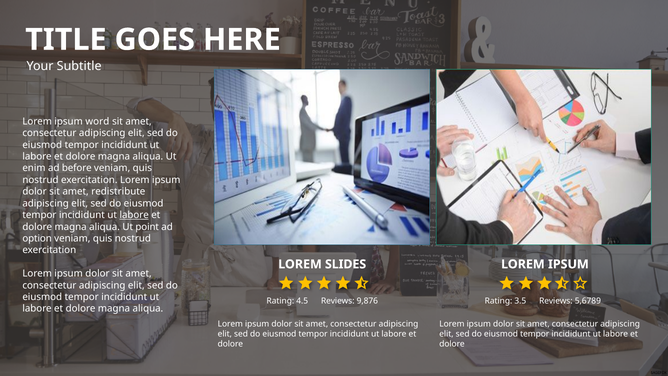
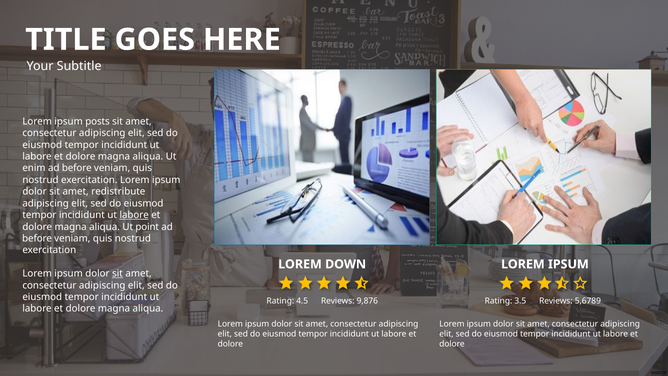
word: word -> posts (98, 121)
option: option -> before (37, 238)
SLIDES: SLIDES -> DOWN (346, 264)
sit underline: none -> present (118, 273)
